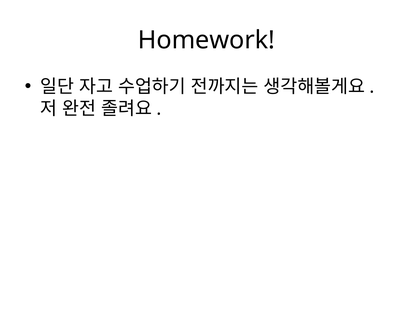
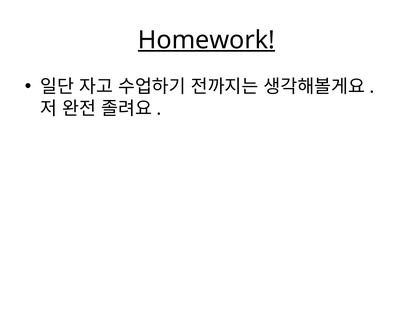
Homework underline: none -> present (206, 40)
